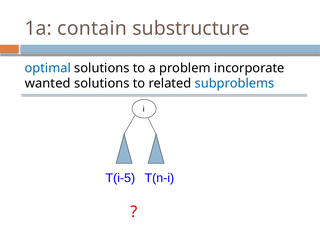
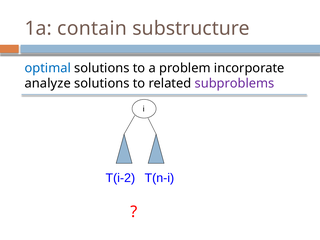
wanted: wanted -> analyze (48, 83)
subproblems colour: blue -> purple (235, 83)
T(i-5: T(i-5 -> T(i-2 (120, 178)
